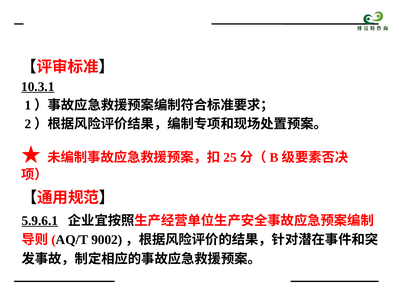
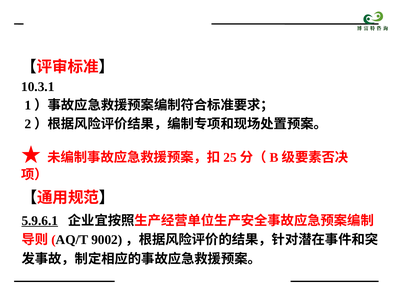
10.3.1 underline: present -> none (38, 87)
